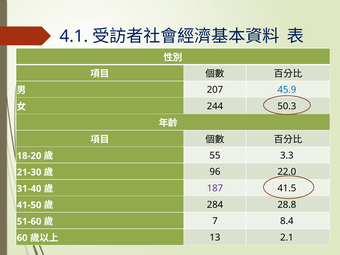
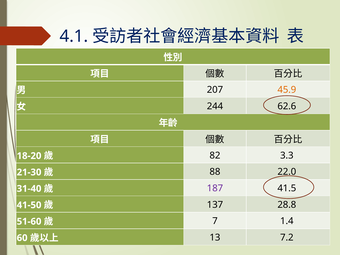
45.9 colour: blue -> orange (287, 90)
50.3: 50.3 -> 62.6 (287, 106)
55: 55 -> 82 (215, 155)
96: 96 -> 88 (215, 172)
284: 284 -> 137 (215, 205)
8.4: 8.4 -> 1.4 (287, 221)
2.1: 2.1 -> 7.2 (287, 237)
